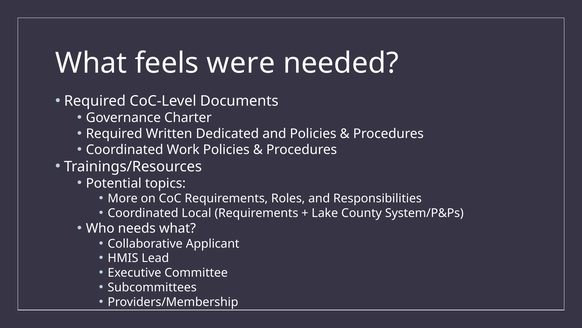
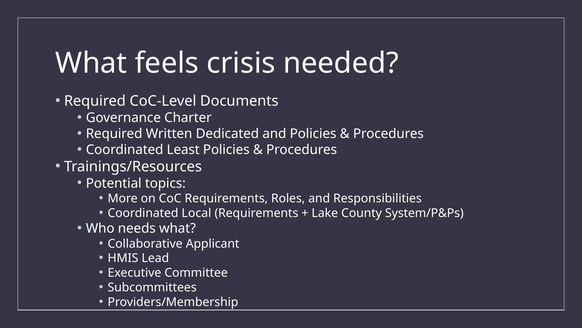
were: were -> crisis (241, 63)
Work: Work -> Least (183, 149)
